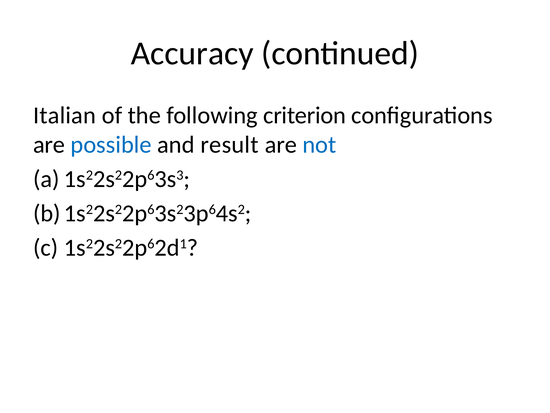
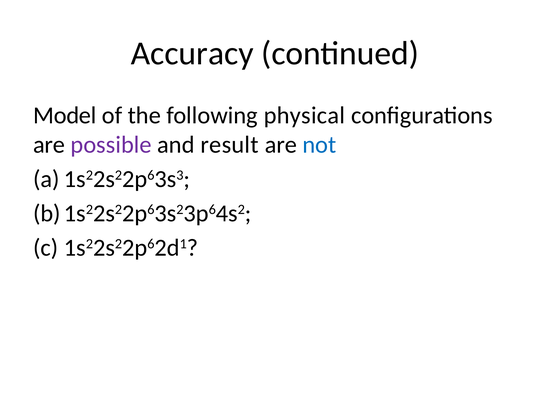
Italian: Italian -> Model (65, 115)
criterion: criterion -> physical (304, 115)
possible colour: blue -> purple (111, 145)
